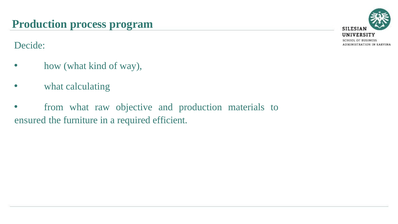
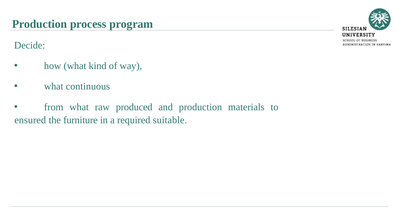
calculating: calculating -> continuous (88, 86)
objective: objective -> produced (134, 107)
efficient: efficient -> suitable (170, 120)
